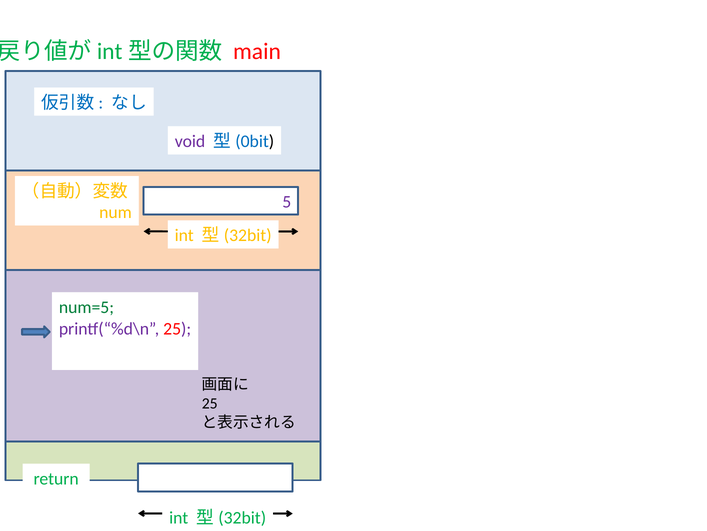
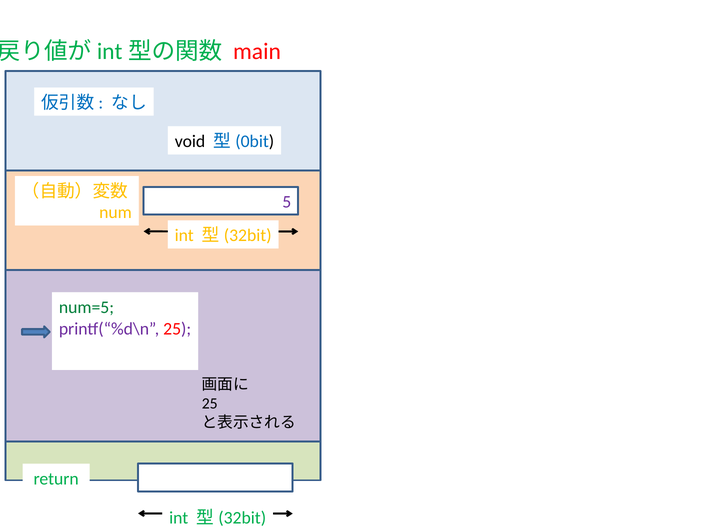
void colour: purple -> black (190, 141)
